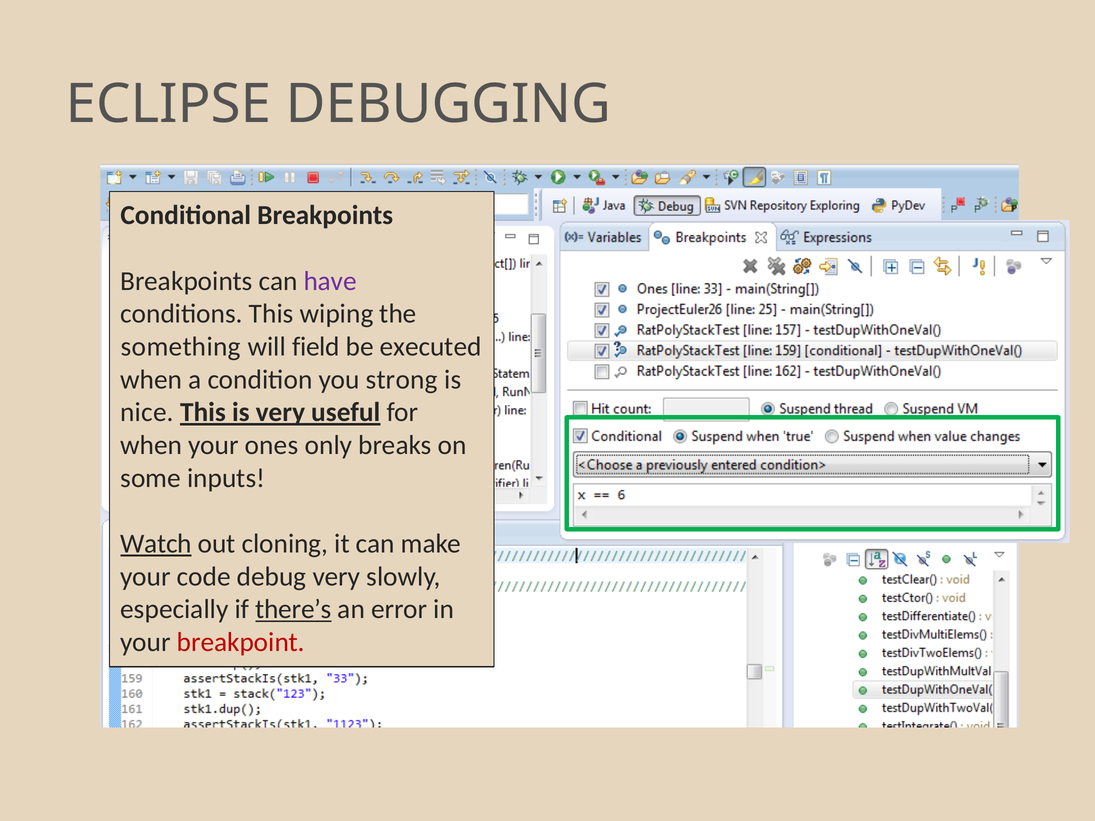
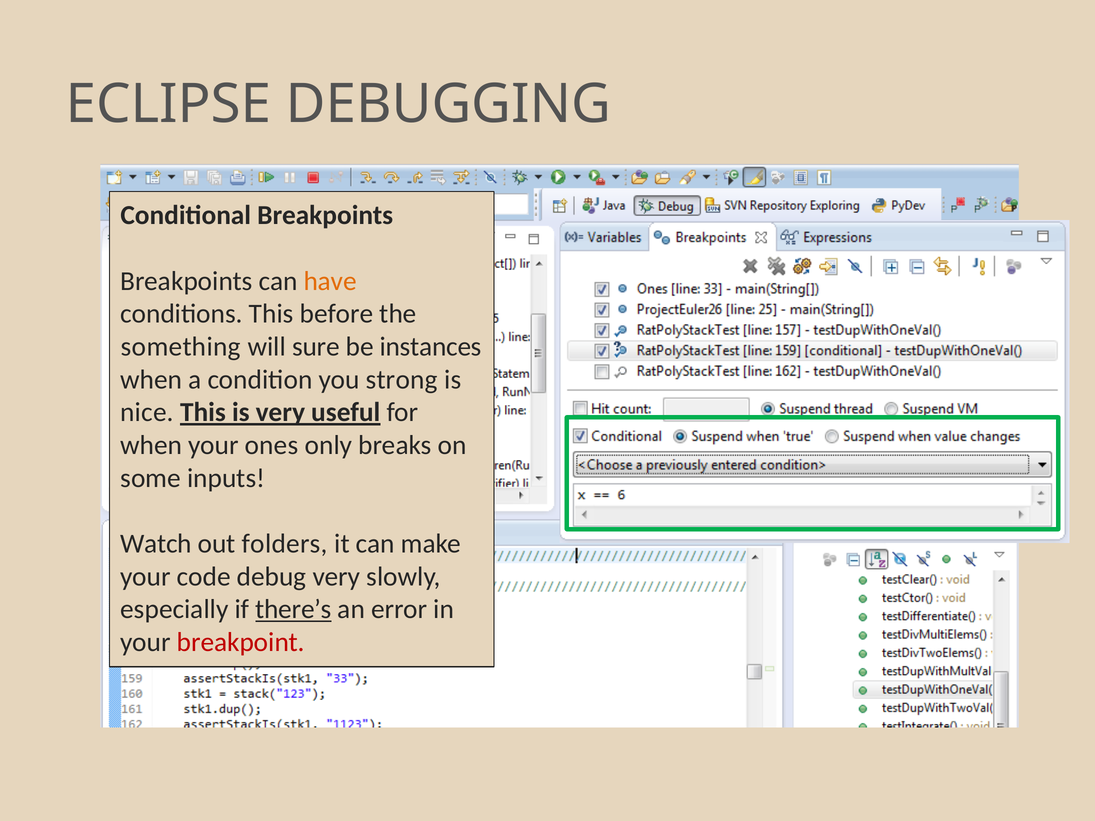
have colour: purple -> orange (330, 281)
wiping: wiping -> before (337, 314)
field: field -> sure (316, 347)
executed: executed -> instances (431, 347)
Watch underline: present -> none (156, 544)
cloning: cloning -> folders (285, 544)
